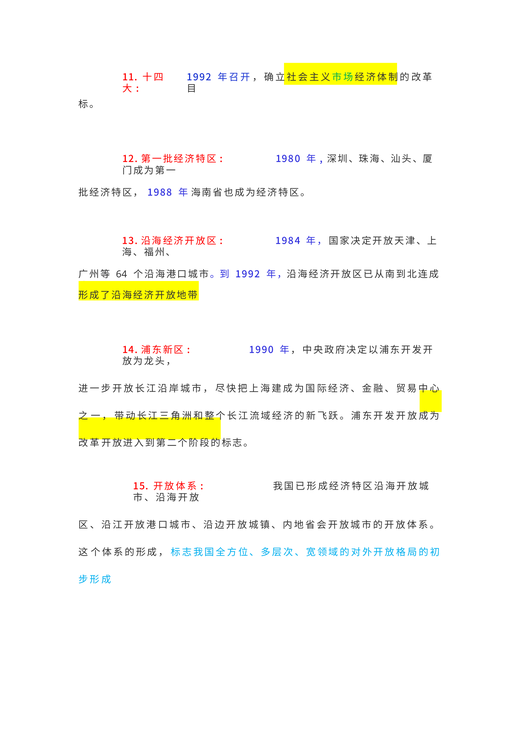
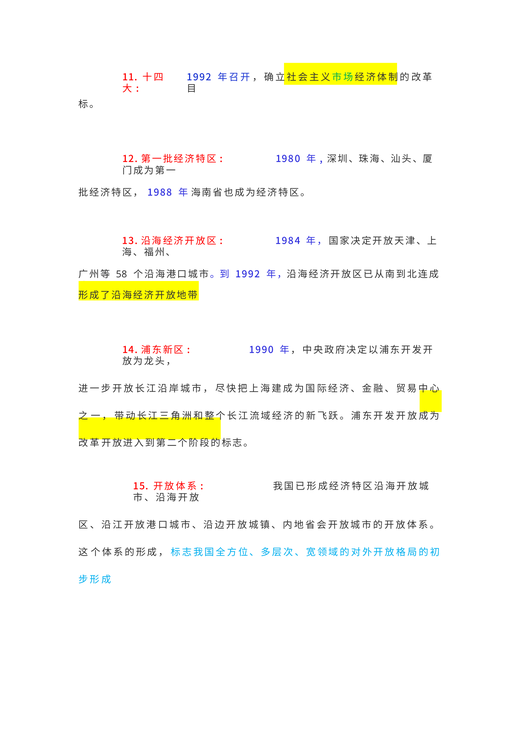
64: 64 -> 58 (121, 274)
